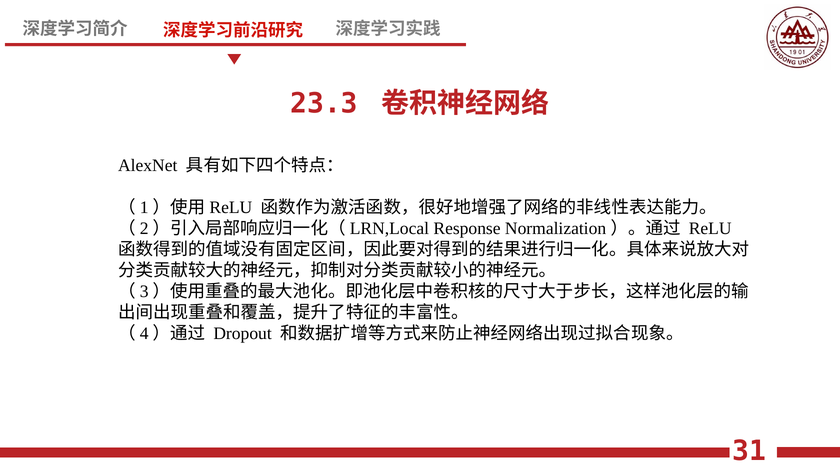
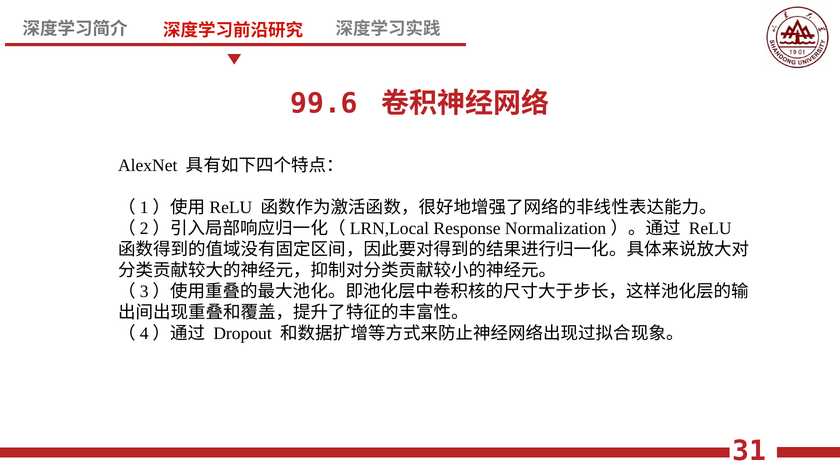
23.3: 23.3 -> 99.6 (324, 103)
